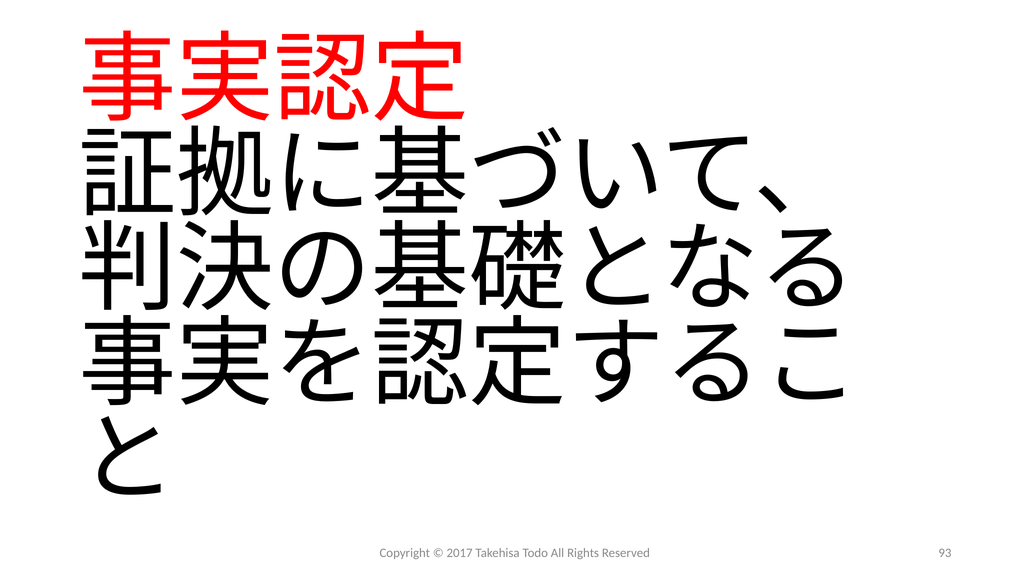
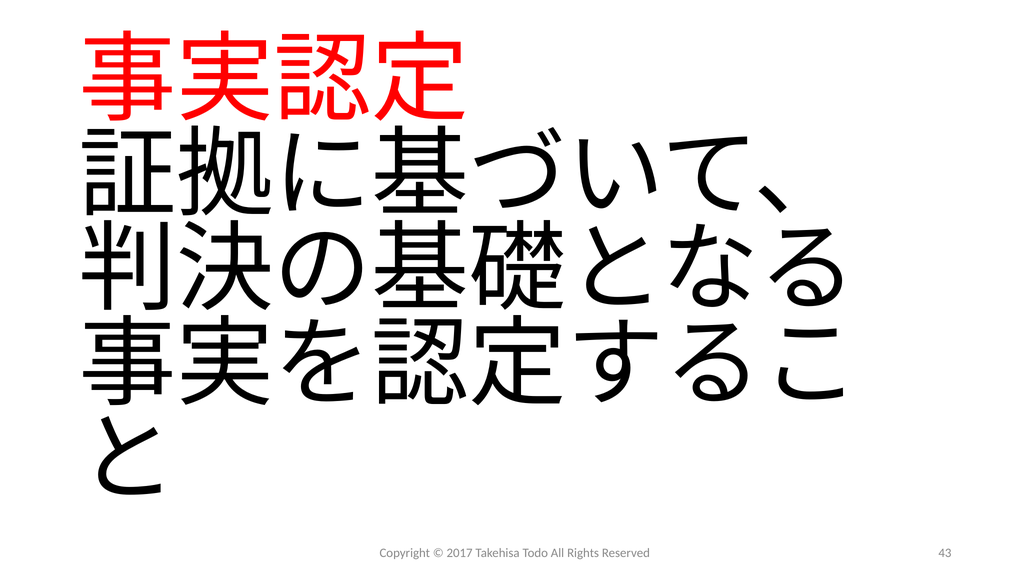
93: 93 -> 43 (945, 553)
